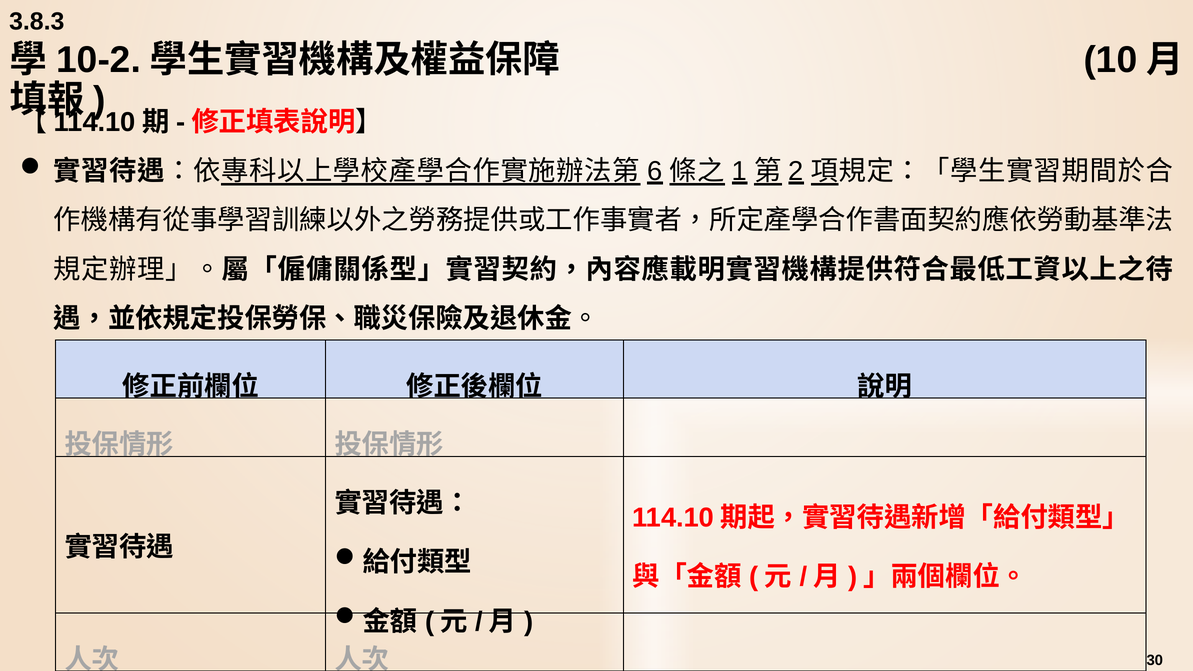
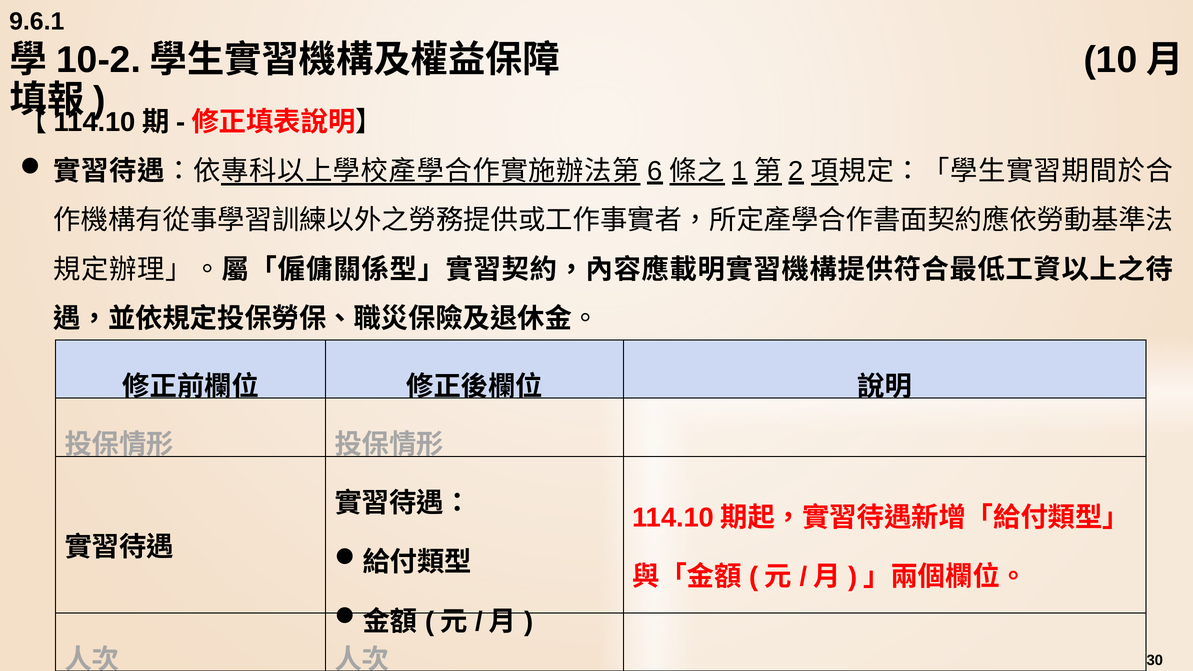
3.8.3: 3.8.3 -> 9.6.1 (37, 22)
